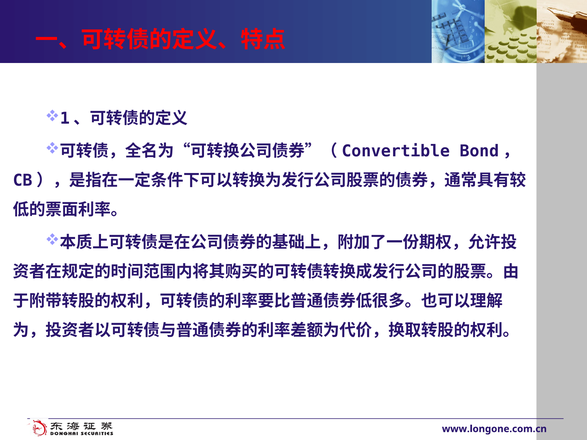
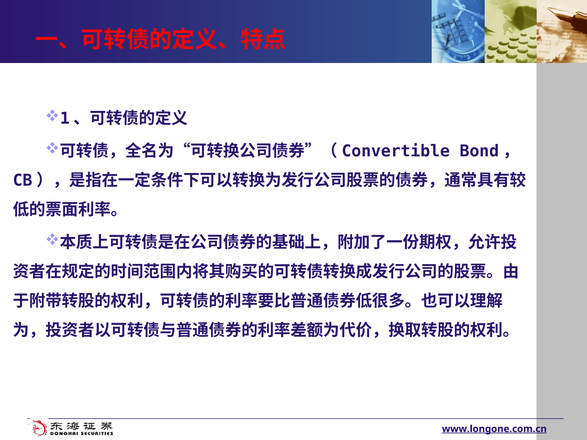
www.longone.com.cn underline: none -> present (494, 429)
